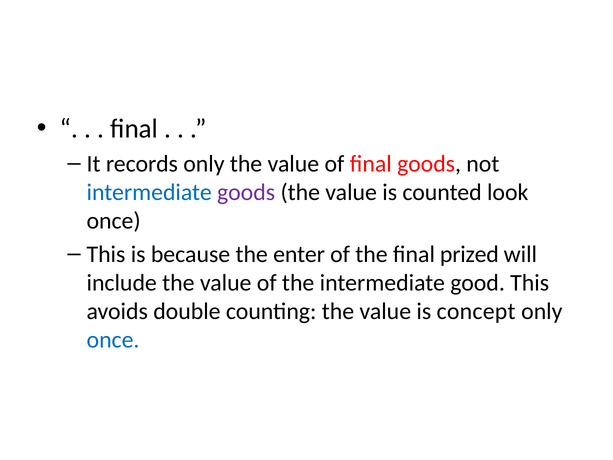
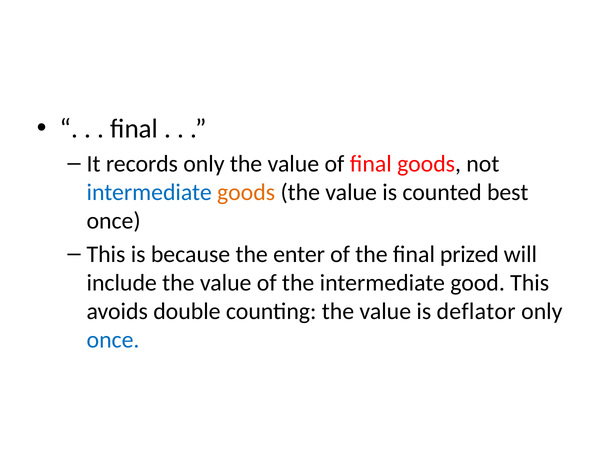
goods colour: purple -> orange (246, 192)
look: look -> best (508, 192)
concept: concept -> deflator (476, 311)
